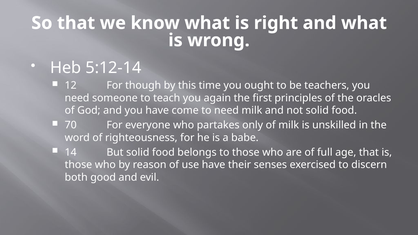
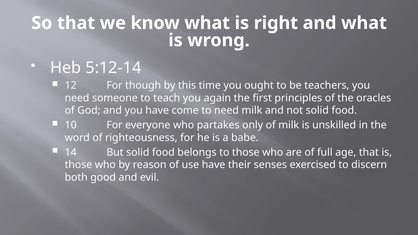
70: 70 -> 10 (71, 125)
